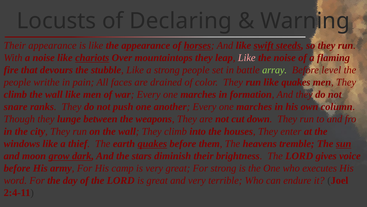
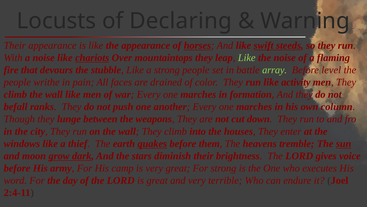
Like colour: pink -> light green (247, 58)
like quakes: quakes -> activity (296, 82)
snare: snare -> befall (16, 107)
